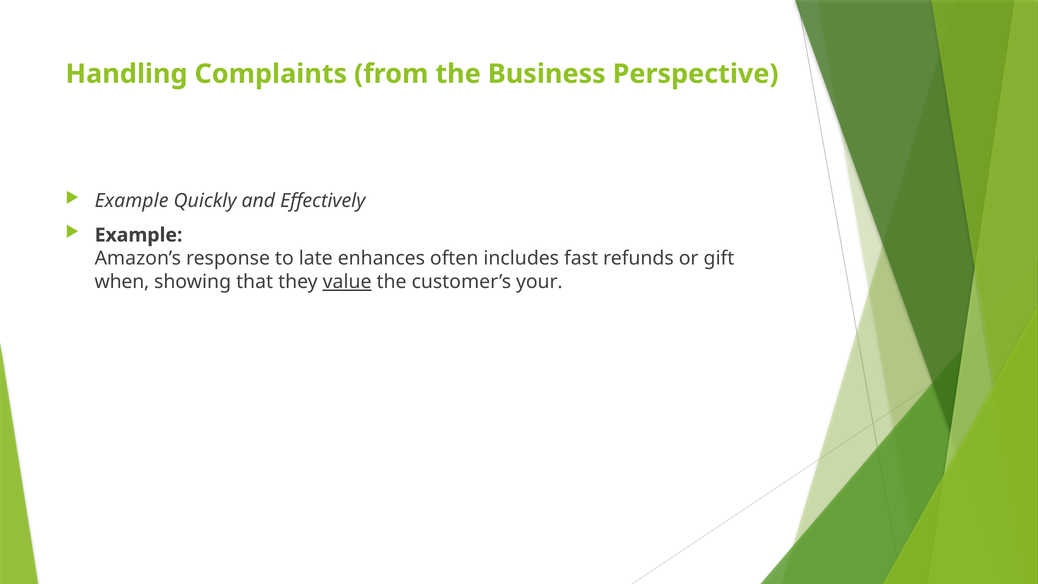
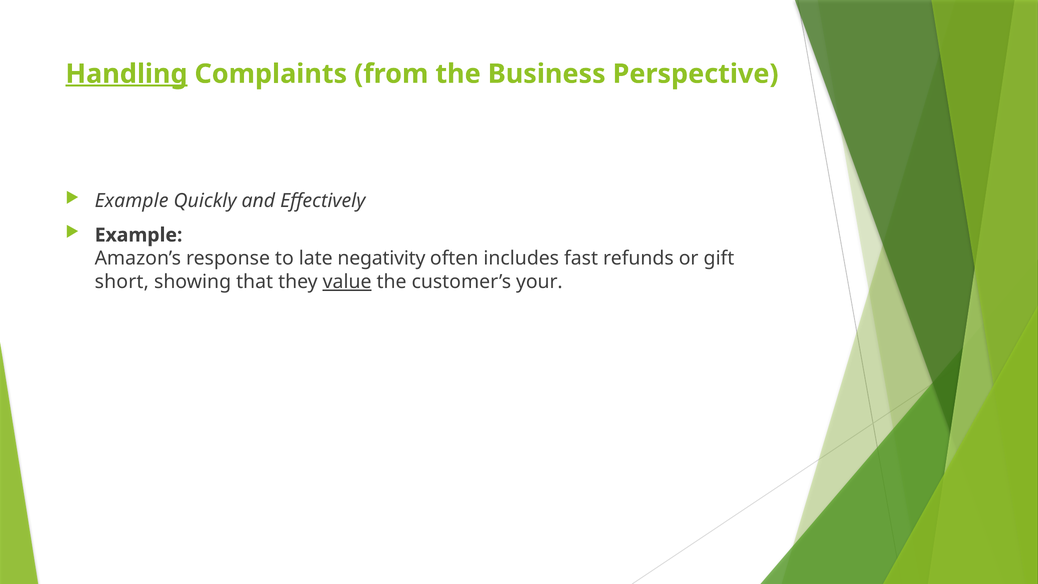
Handling underline: none -> present (126, 74)
enhances: enhances -> negativity (381, 258)
when: when -> short (122, 282)
